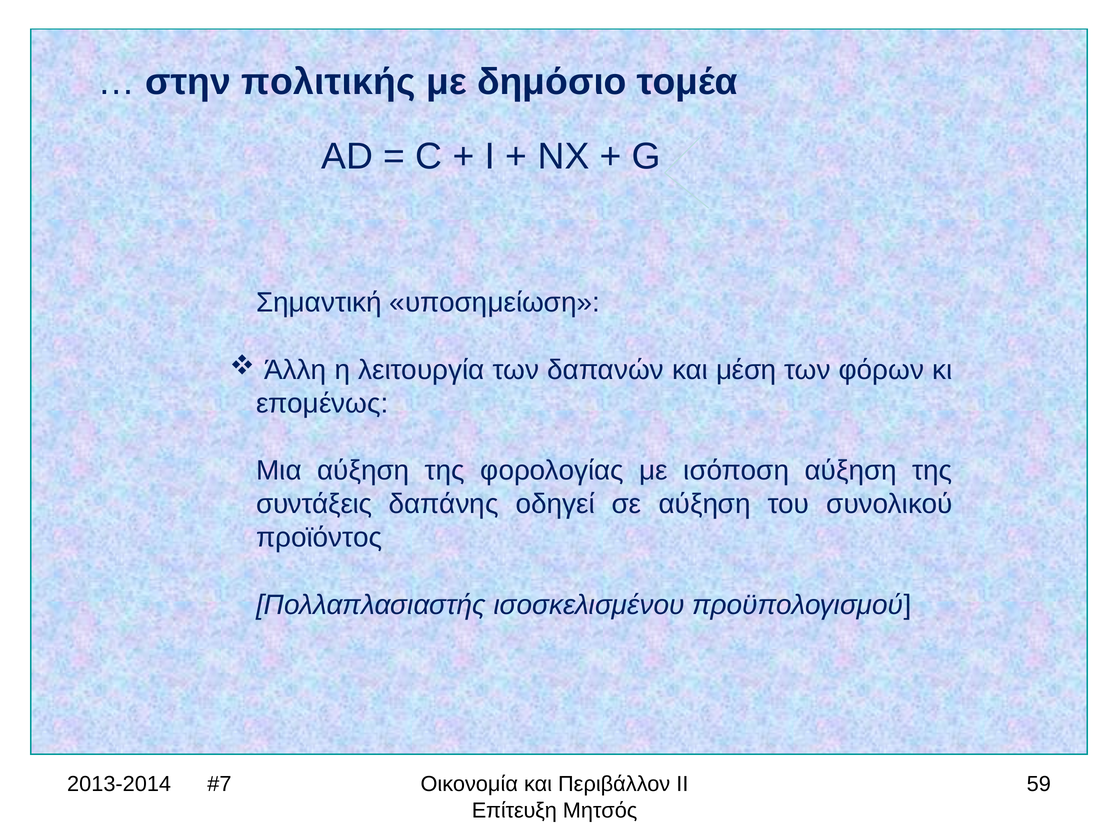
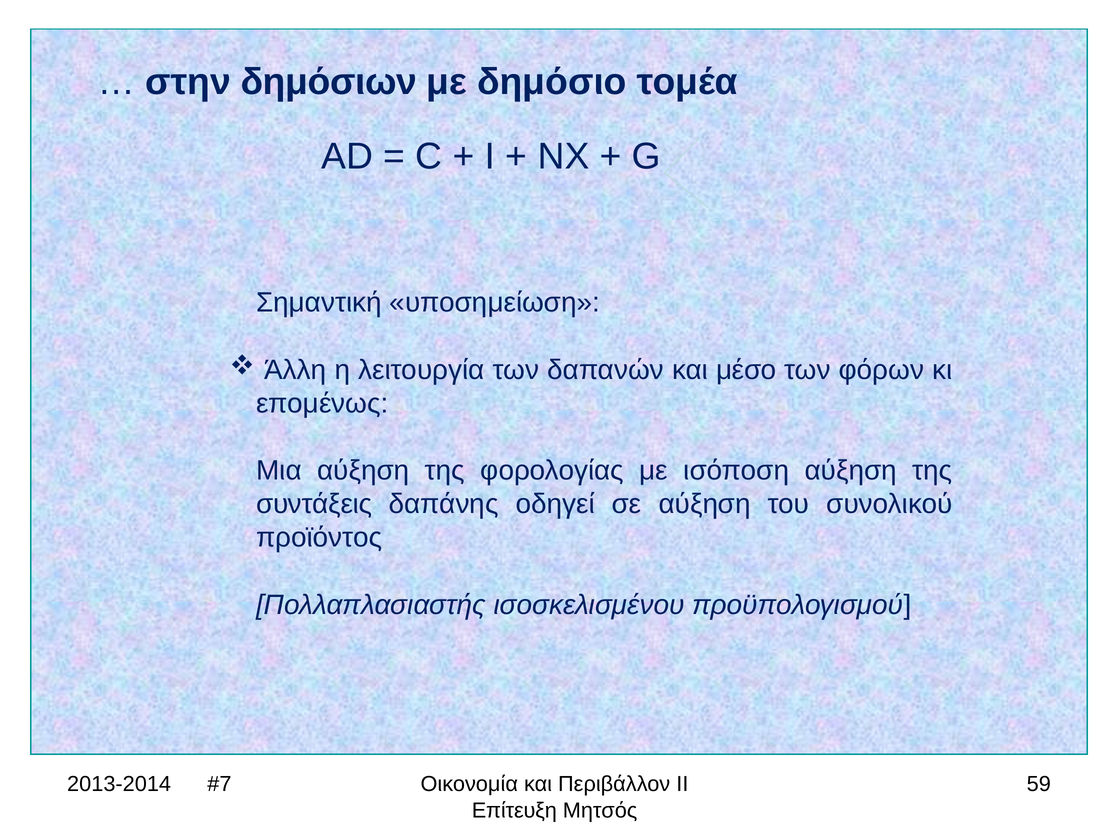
πολιτικής: πολιτικής -> δημόσιων (329, 82)
μέση: μέση -> μέσο (746, 370)
